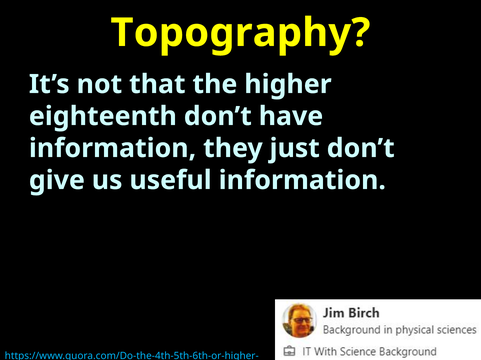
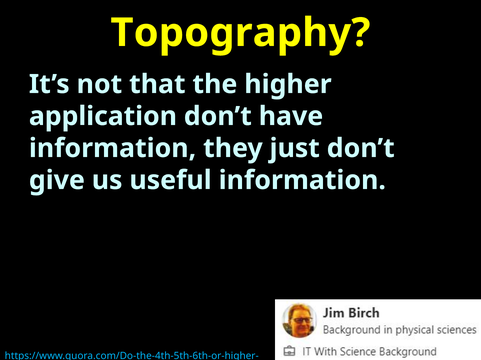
eighteenth: eighteenth -> application (103, 117)
